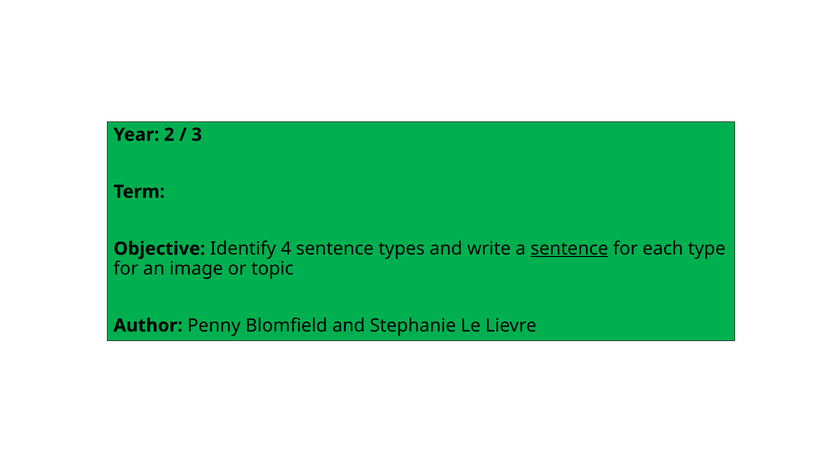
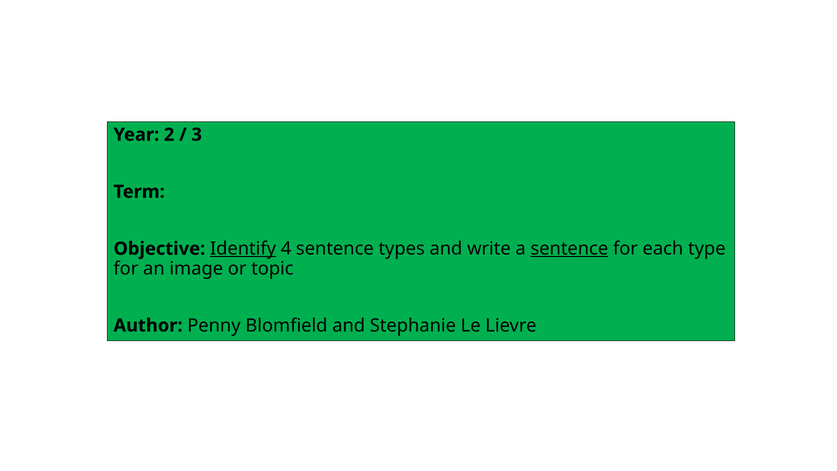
Identify underline: none -> present (243, 249)
